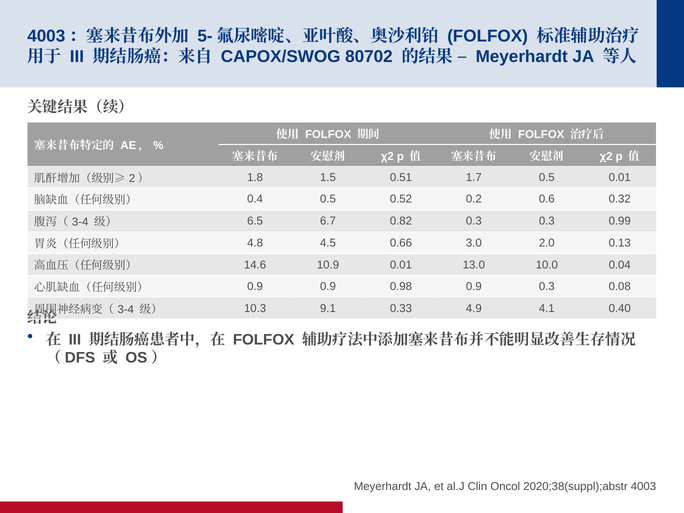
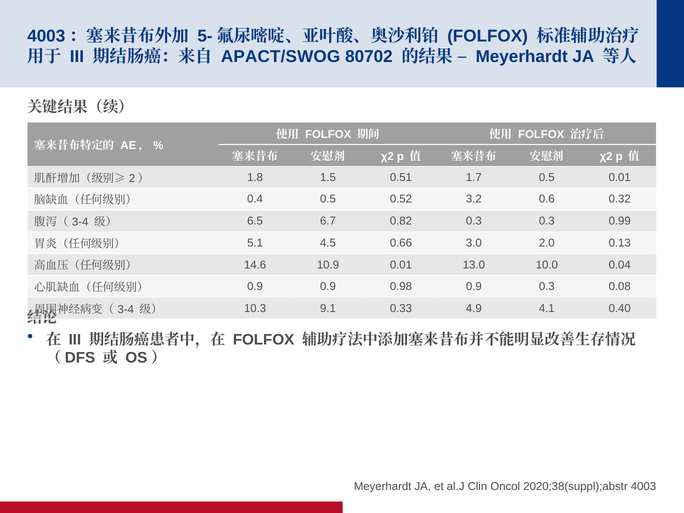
CAPOX/SWOG: CAPOX/SWOG -> APACT/SWOG (281, 57)
0.2: 0.2 -> 3.2 (474, 199)
4.8: 4.8 -> 5.1 (255, 243)
